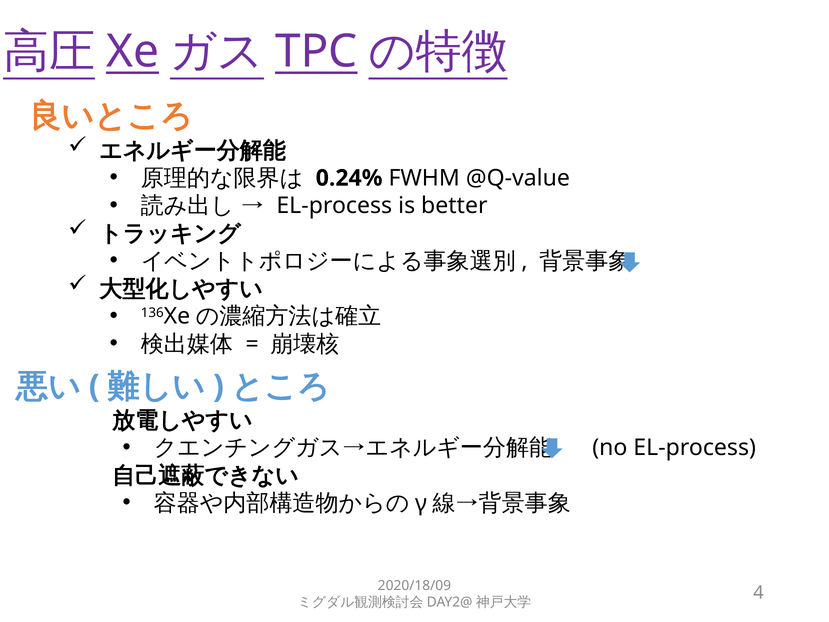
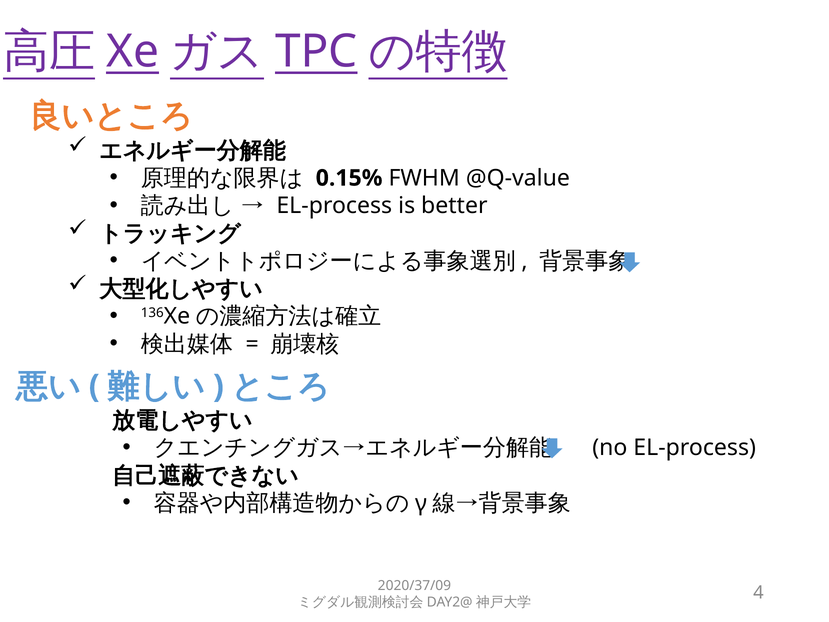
0.24%: 0.24% -> 0.15% (349, 178)
2020/18/09: 2020/18/09 -> 2020/37/09 (414, 585)
